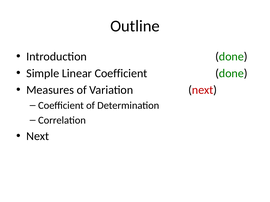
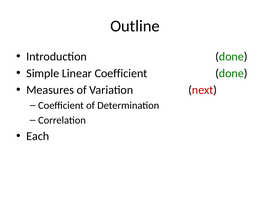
Next: Next -> Each (38, 136)
